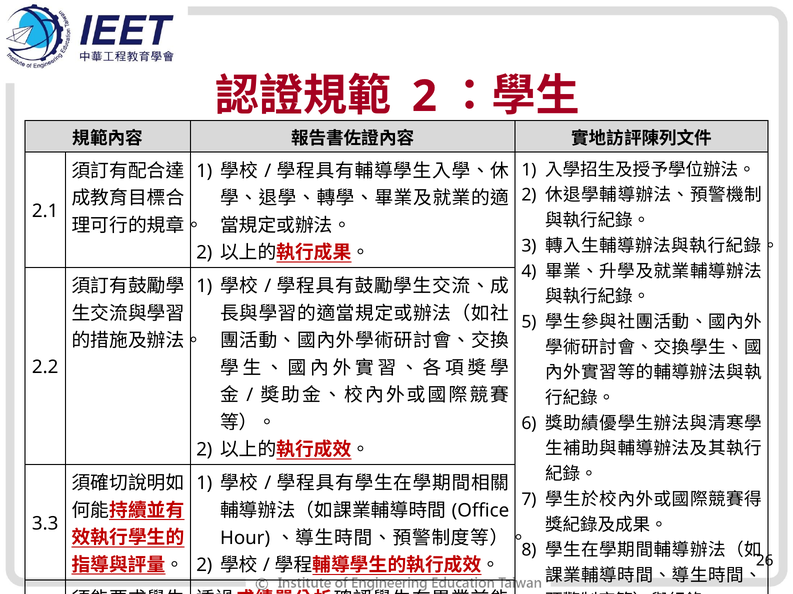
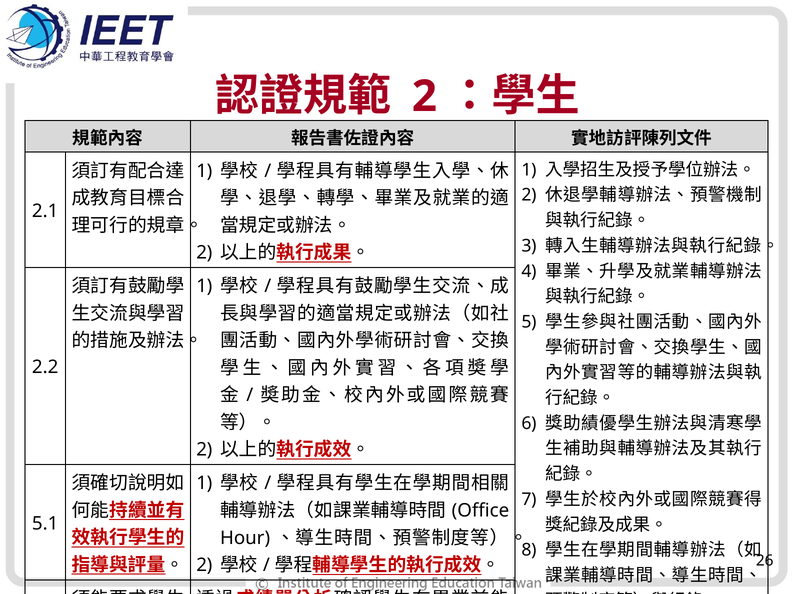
3.3: 3.3 -> 5.1 (45, 524)
